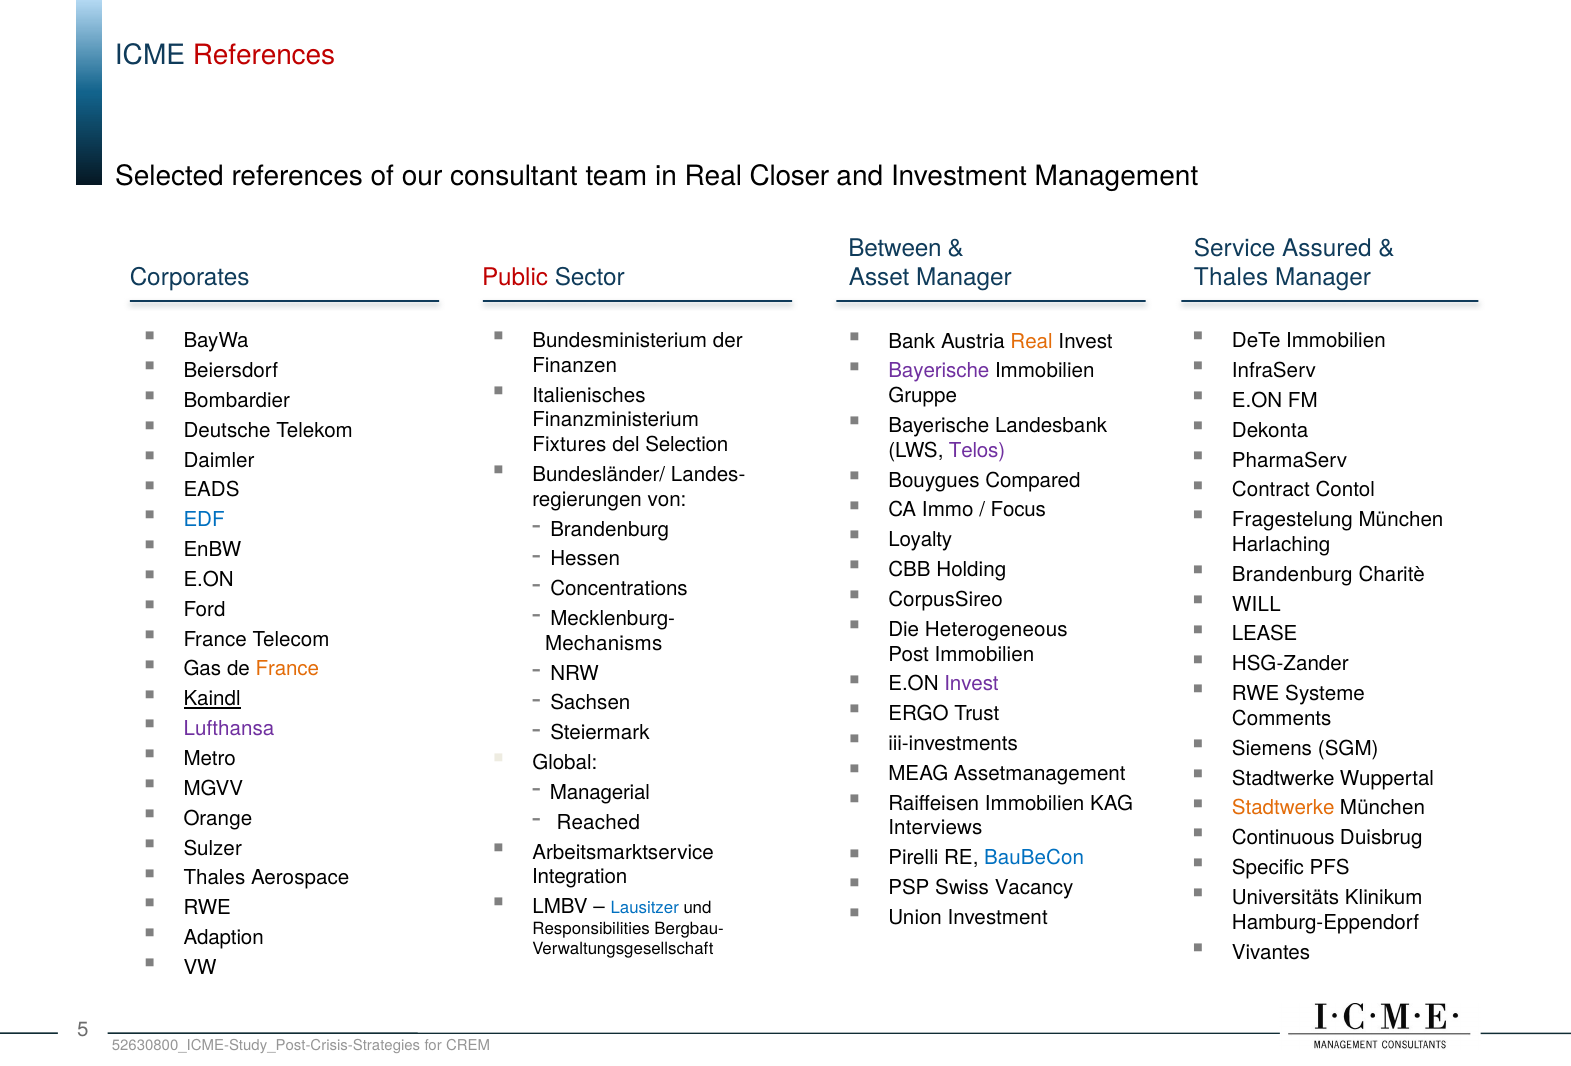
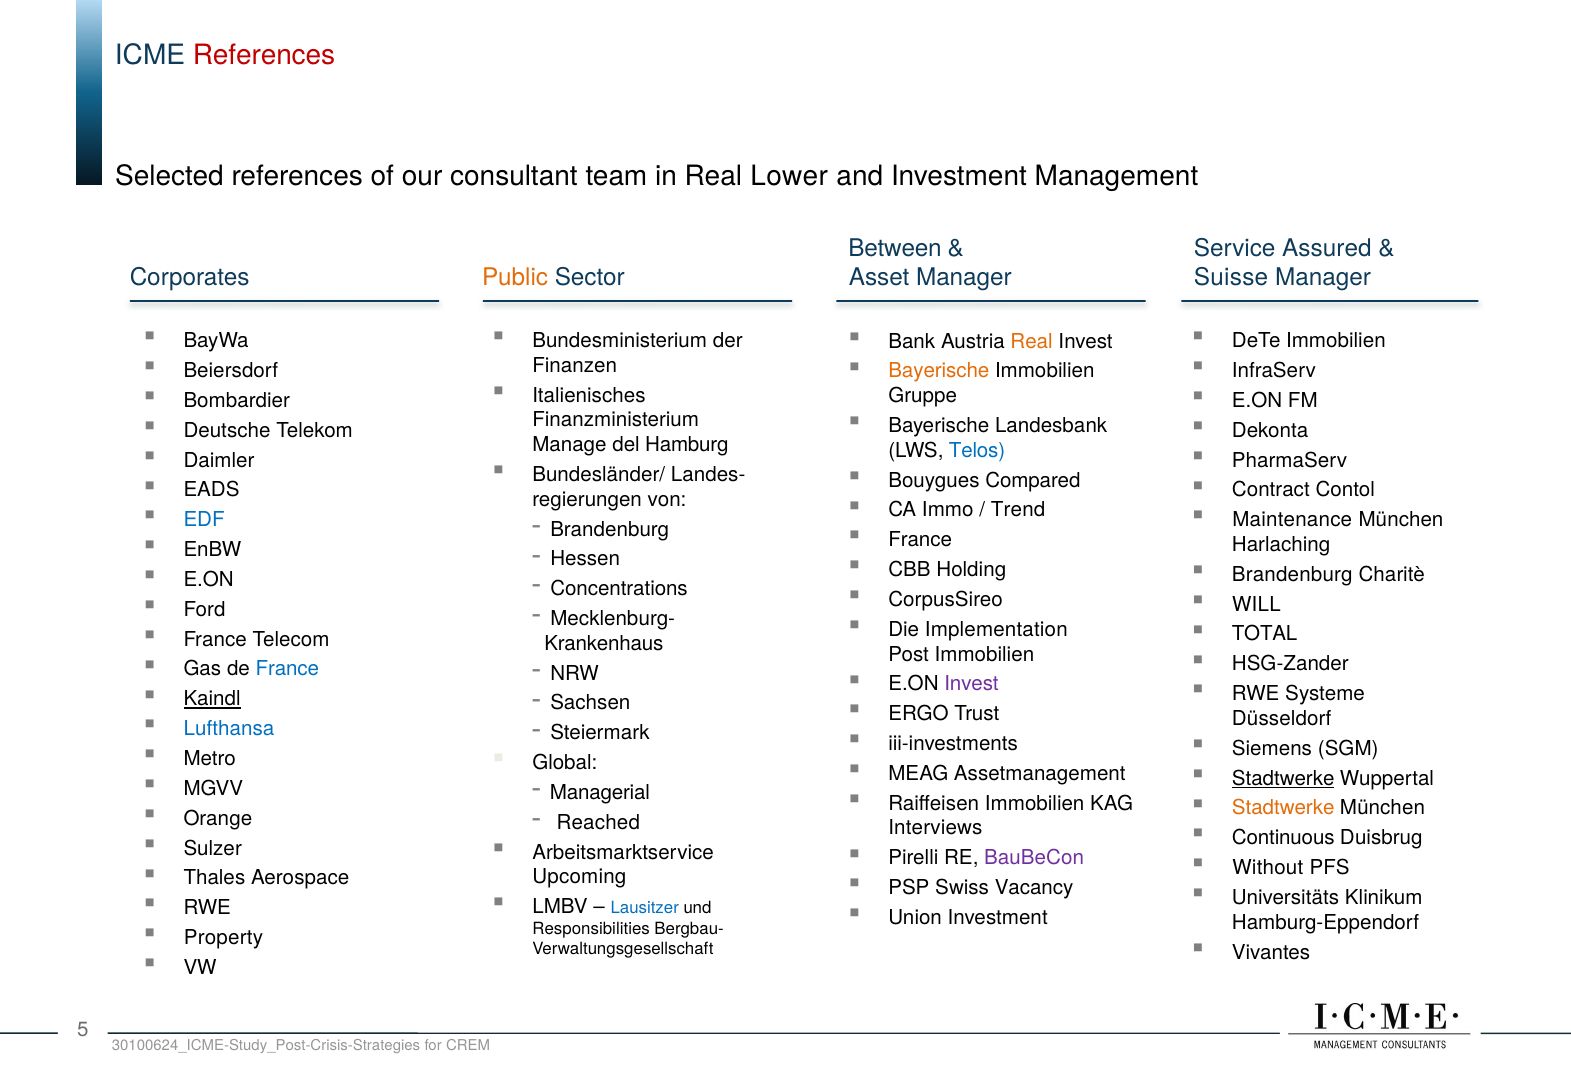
Closer: Closer -> Lower (789, 177)
Thales: Thales -> Suisse (1231, 278)
Public colour: red -> orange (515, 278)
Bayerische colour: purple -> orange (939, 371)
Fixtures: Fixtures -> Manage (569, 445)
Selection: Selection -> Hamburg (687, 445)
Telos colour: purple -> blue (977, 450)
Focus: Focus -> Trend (1018, 510)
Fragestelung: Fragestelung -> Maintenance (1292, 520)
Loyalty: Loyalty -> France (920, 540)
Heterogeneous: Heterogeneous -> Implementation (996, 630)
LEASE: LEASE -> TOTAL (1265, 634)
Mechanisms: Mechanisms -> Krankenhaus (604, 643)
France colour: orange -> blue (287, 669)
Comments: Comments -> Düsseldorf (1282, 719)
Lufthansa colour: purple -> blue (229, 729)
Stadtwerke underline: none -> present (1283, 778)
BauBeCon colour: blue -> purple (1034, 858)
Specific: Specific -> Without (1268, 868)
Integration: Integration -> Upcoming (579, 877)
Adaption: Adaption -> Property (223, 938)
52630800_ICME-Study_Post-Crisis-Strategies: 52630800_ICME-Study_Post-Crisis-Strategies -> 30100624_ICME-Study_Post-Crisis-Strategies (266, 1046)
